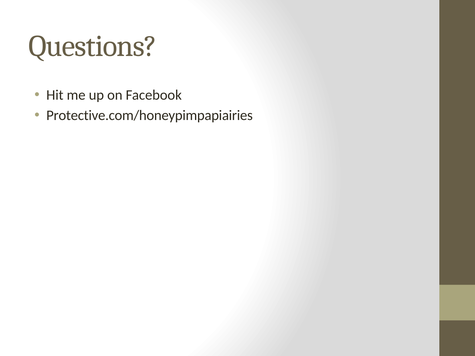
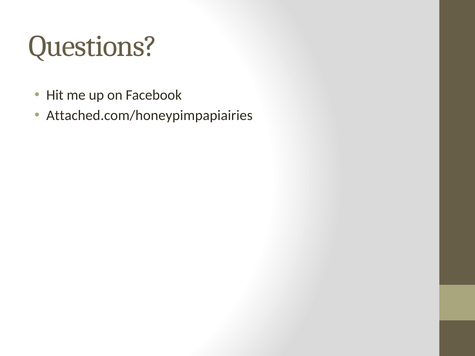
Protective.com/honeypimpapiairies: Protective.com/honeypimpapiairies -> Attached.com/honeypimpapiairies (149, 116)
